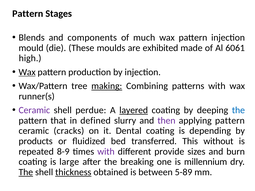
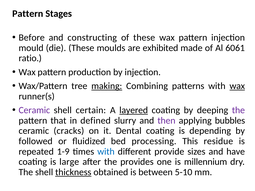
Blends: Blends -> Before (32, 38)
components: components -> constructing (92, 38)
of much: much -> these (144, 38)
high: high -> ratio (30, 58)
Wax underline: present -> none (27, 72)
wax underline: none -> present (237, 86)
perdue: perdue -> certain (91, 110)
the colour: blue -> purple (238, 110)
applying pattern: pattern -> bubbles (230, 121)
products: products -> followed (36, 141)
transferred: transferred -> processing (154, 141)
without: without -> residue (218, 141)
8-9: 8-9 -> 1-9 (63, 152)
with colour: purple -> blue (106, 152)
burn: burn -> have (236, 152)
breaking: breaking -> provides (137, 162)
The underline: present -> none (26, 172)
5-89: 5-89 -> 5-10 (184, 172)
